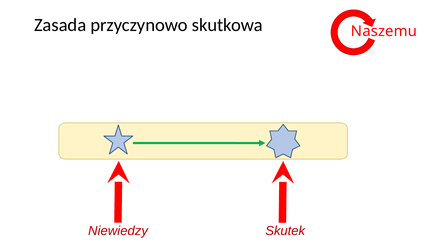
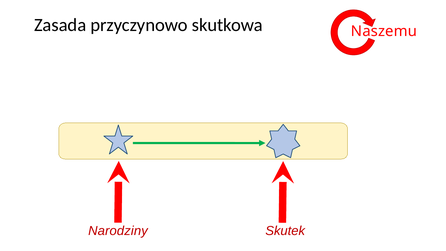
Niewiedzy: Niewiedzy -> Narodziny (118, 231)
